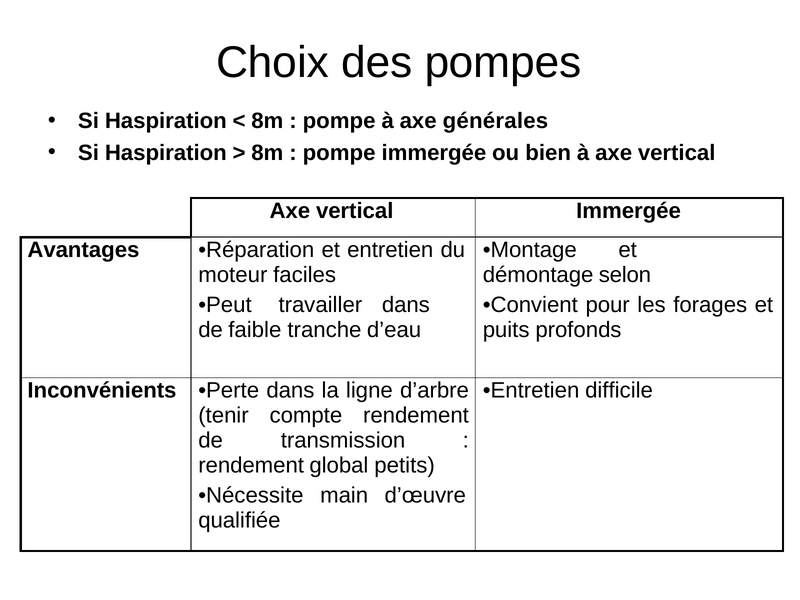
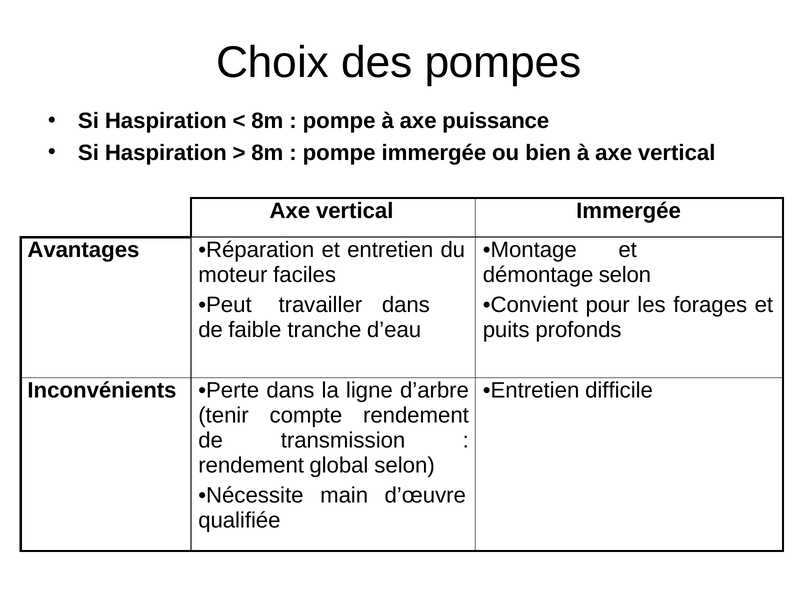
générales: générales -> puissance (496, 121)
global petits: petits -> selon (405, 465)
